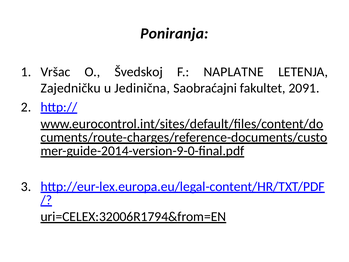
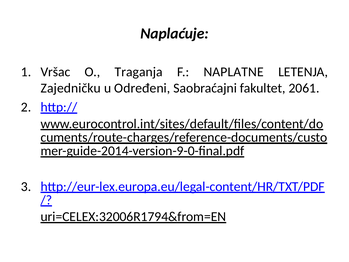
Poniranja: Poniranja -> Naplaćuje (175, 33)
Švedskoj: Švedskoj -> Traganja (139, 72)
Jedinična: Jedinična -> Određeni (142, 88)
2091: 2091 -> 2061 (304, 88)
